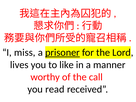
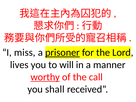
like: like -> will (67, 65)
worthy underline: none -> present (45, 77)
read: read -> shall (55, 89)
